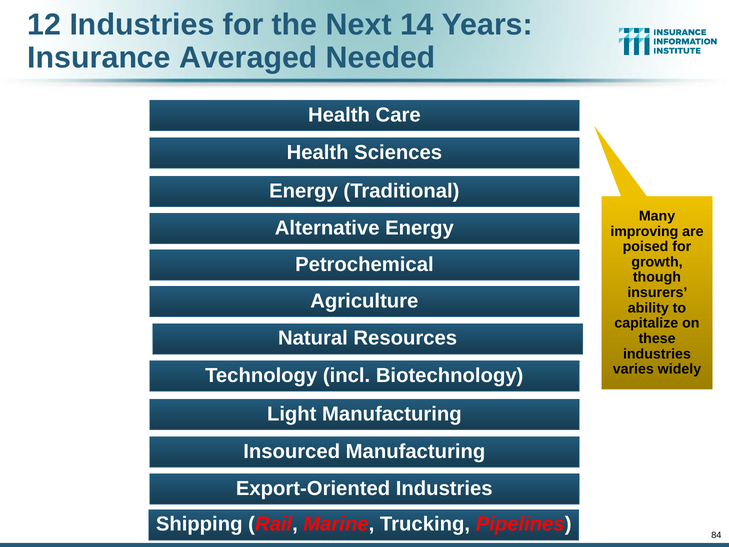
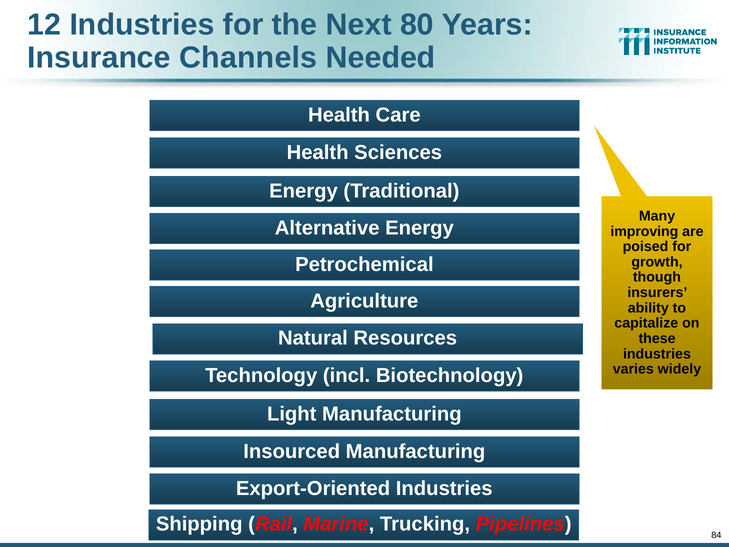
14: 14 -> 80 (417, 25)
Averaged: Averaged -> Channels (248, 58)
